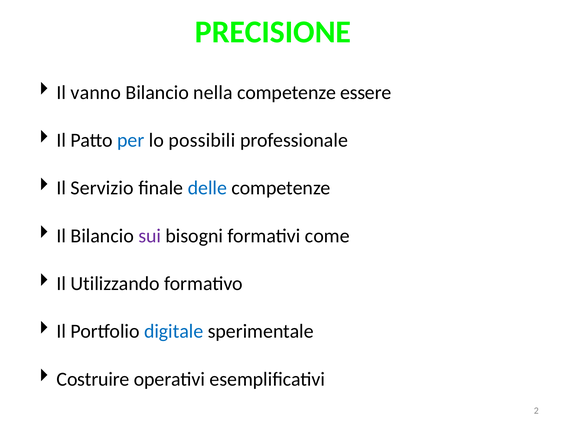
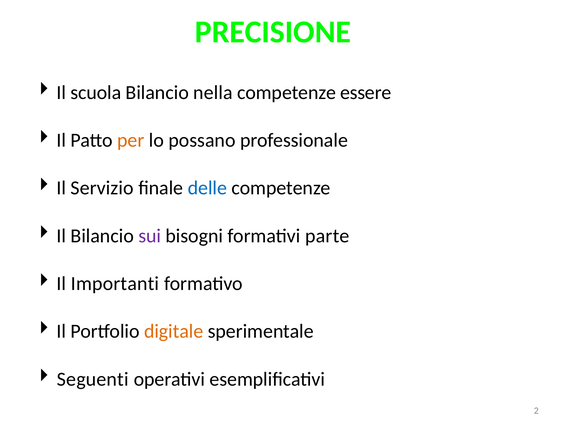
vanno: vanno -> scuola (96, 92)
per colour: blue -> orange (131, 140)
possibili: possibili -> possano (202, 140)
come: come -> parte (327, 236)
Utilizzando: Utilizzando -> Importanti (115, 283)
digitale colour: blue -> orange (174, 331)
Costruire: Costruire -> Seguenti (93, 379)
